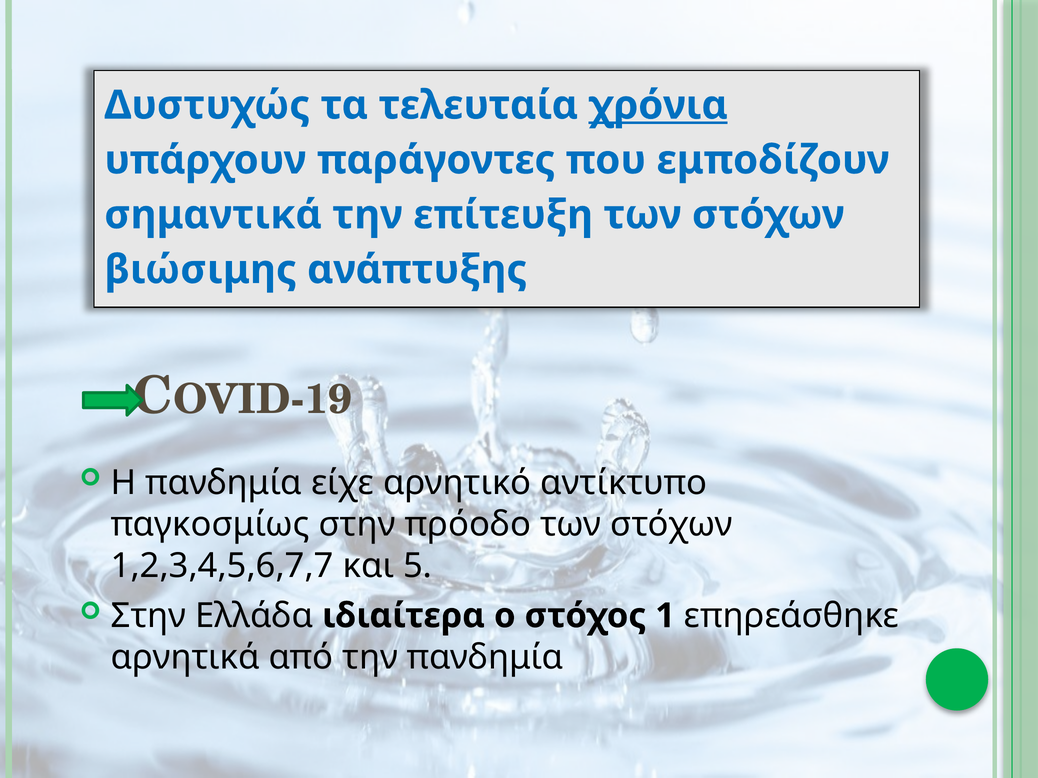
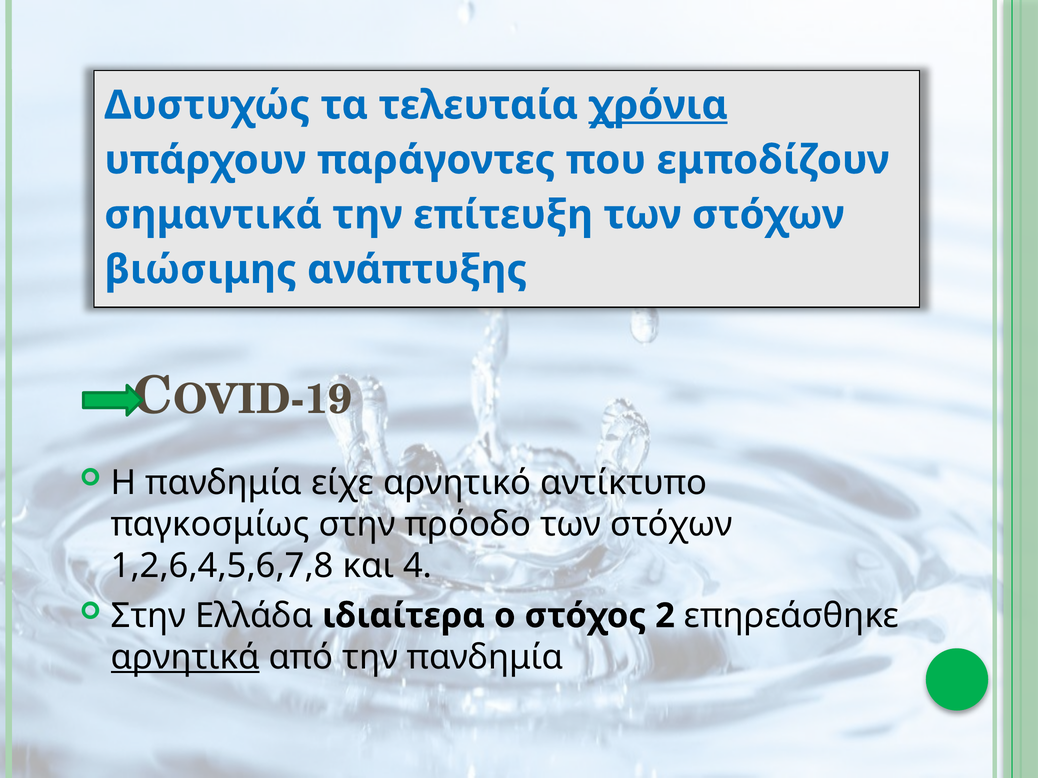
1,2,3,4,5,6,7,7: 1,2,3,4,5,6,7,7 -> 1,2,6,4,5,6,7,8 (222, 566)
5: 5 -> 4 (418, 566)
1: 1 -> 2 (665, 616)
αρνητικά underline: none -> present (185, 658)
